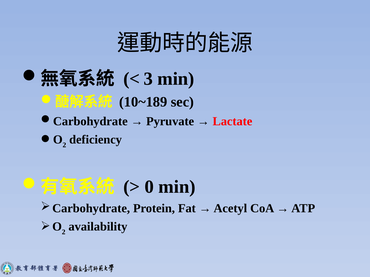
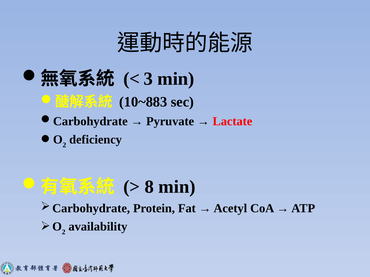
10~189: 10~189 -> 10~883 (143, 102)
0: 0 -> 8 (149, 187)
